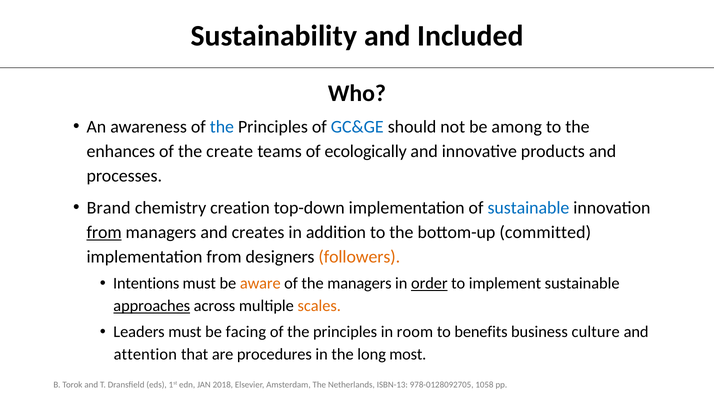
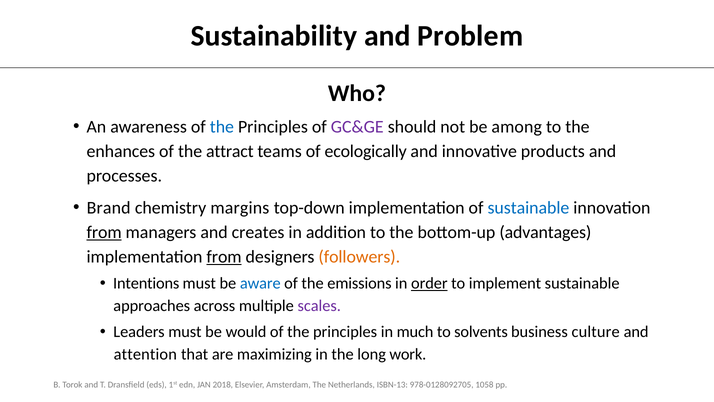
Included: Included -> Problem (470, 36)
GC&GE colour: blue -> purple (357, 127)
create: create -> attract (230, 151)
creation: creation -> margins (240, 208)
committed: committed -> advantages (545, 232)
from underline: none -> present (224, 256)
aware colour: orange -> blue (260, 283)
the managers: managers -> emissions (359, 283)
approaches underline: present -> none (152, 306)
scales colour: orange -> purple (319, 306)
facing: facing -> would (246, 332)
room: room -> much (415, 332)
benefits: benefits -> solvents (481, 332)
procedures: procedures -> maximizing (274, 354)
most: most -> work (408, 354)
